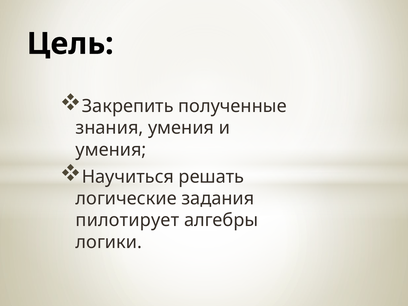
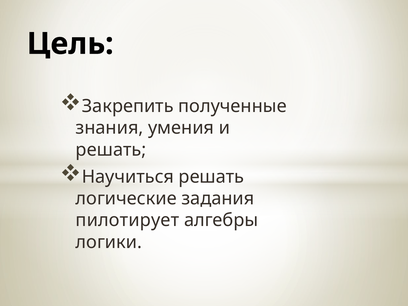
умения: умения -> решать (111, 150)
